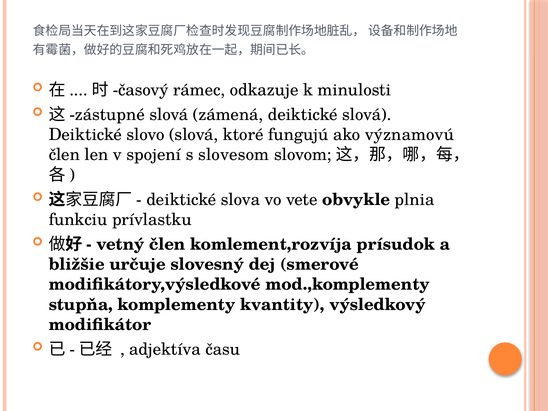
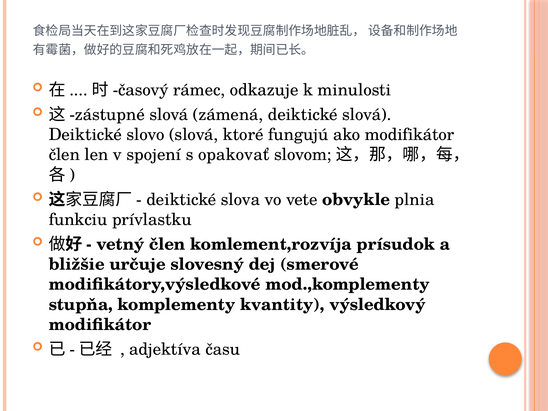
ako významovú: významovú -> modifikátor (410, 135)
slovesom: slovesom -> opakovať (234, 155)
